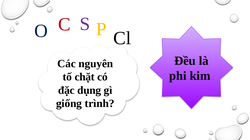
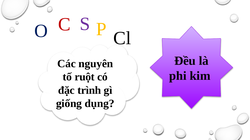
chặt: chặt -> ruột (85, 77)
dụng: dụng -> trình (89, 91)
trình: trình -> dụng (100, 104)
